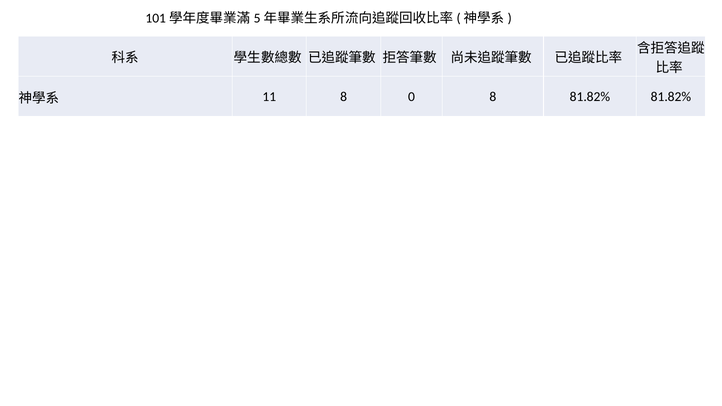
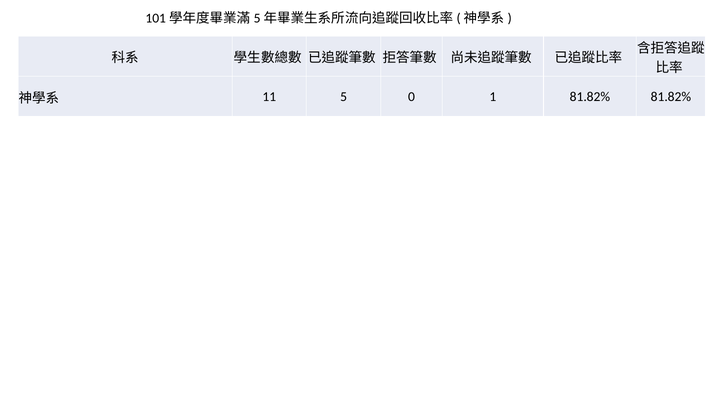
11 8: 8 -> 5 (344, 97)
0 8: 8 -> 1 (493, 97)
